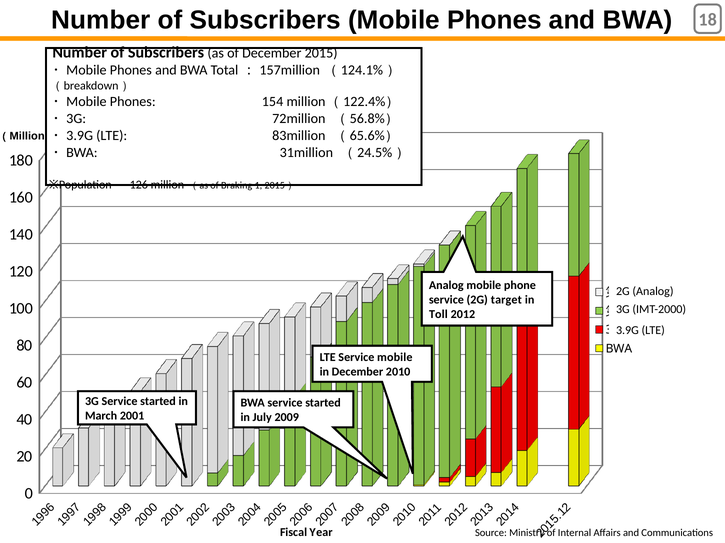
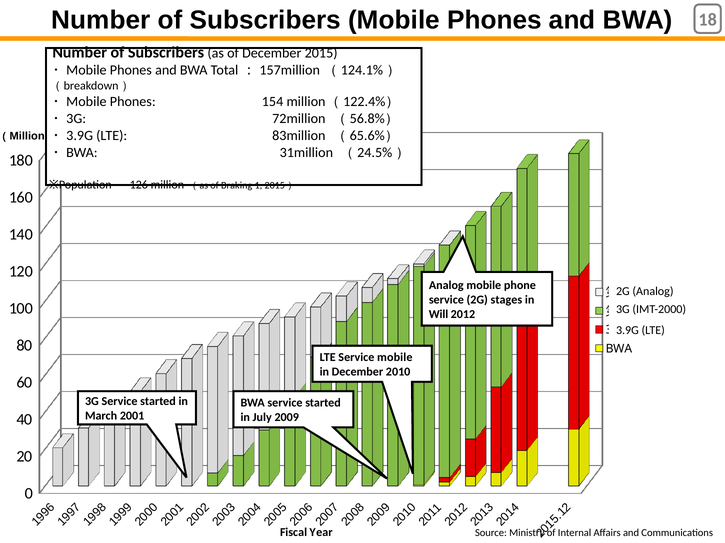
target: target -> stages (506, 300)
Toll: Toll -> Will (439, 315)
